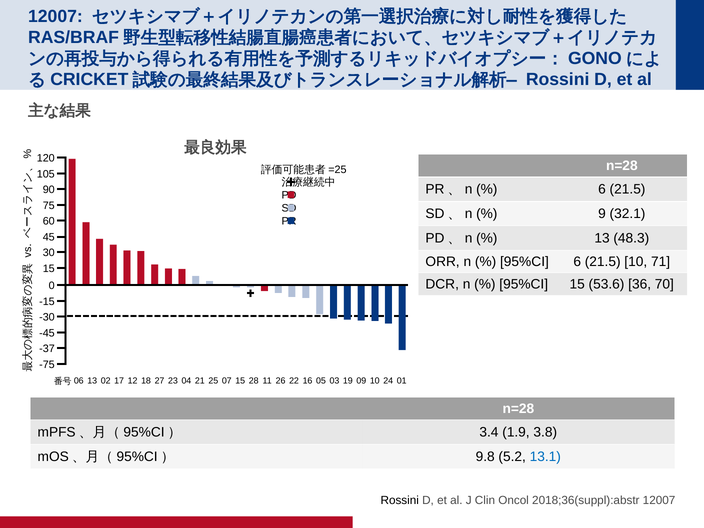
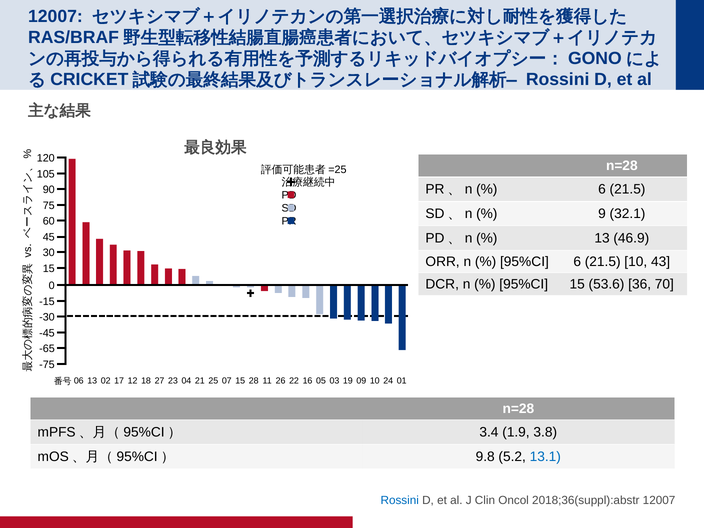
48.3: 48.3 -> 46.9 (631, 238)
71: 71 -> 43 (661, 262)
-37: -37 -> -65 (47, 349)
Rossini colour: black -> blue (400, 501)
